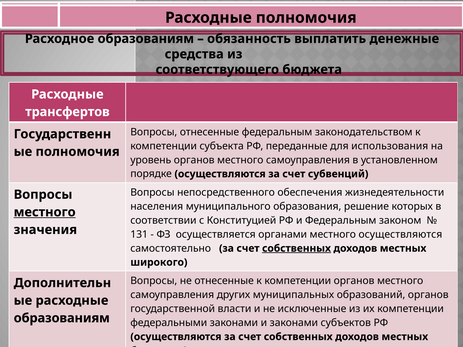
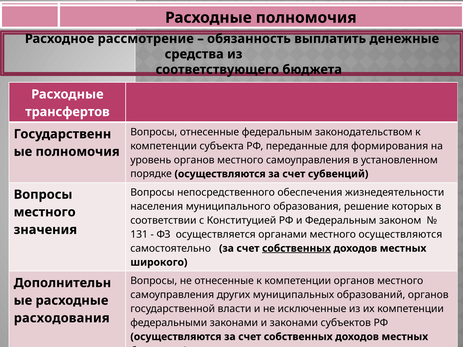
Расходное образованиям: образованиям -> рассмотрение (146, 39)
использования: использования -> формирования (390, 146)
местного underline: present -> none (45, 212)
образованиям: образованиям -> расходования (62, 318)
